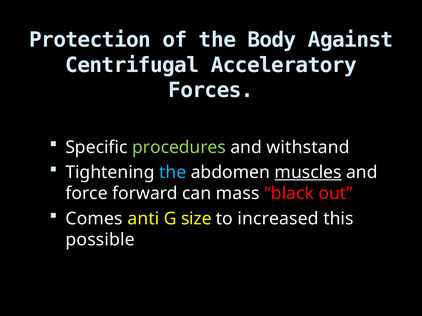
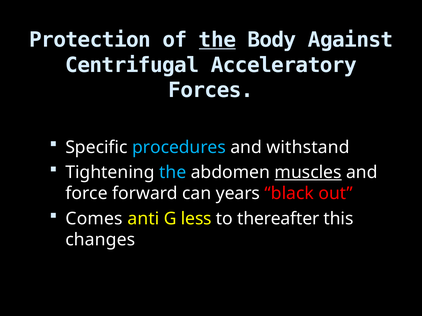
the underline: none -> present (217, 40)
procedures colour: light green -> light blue (179, 147)
mass: mass -> years (238, 194)
size: size -> less (196, 219)
increased: increased -> thereafter (278, 219)
possible: possible -> changes (100, 240)
